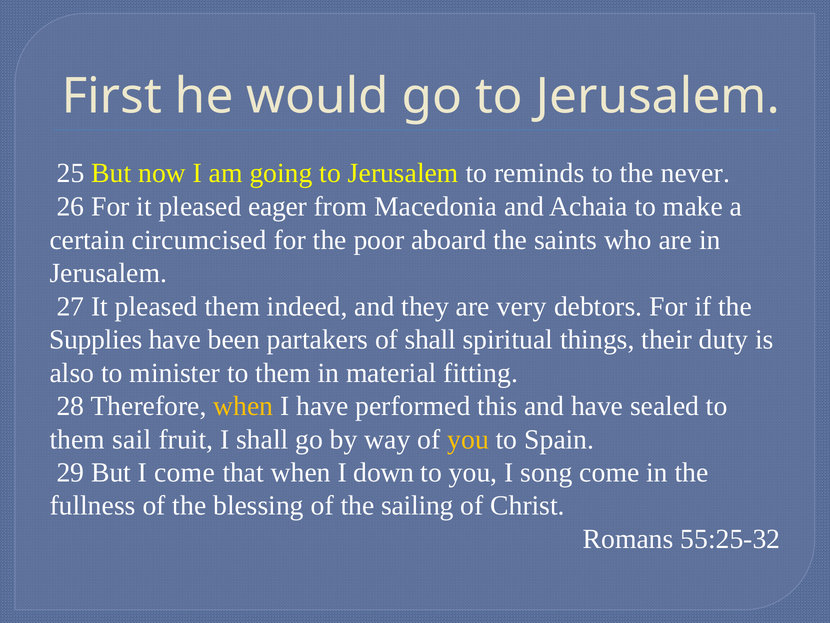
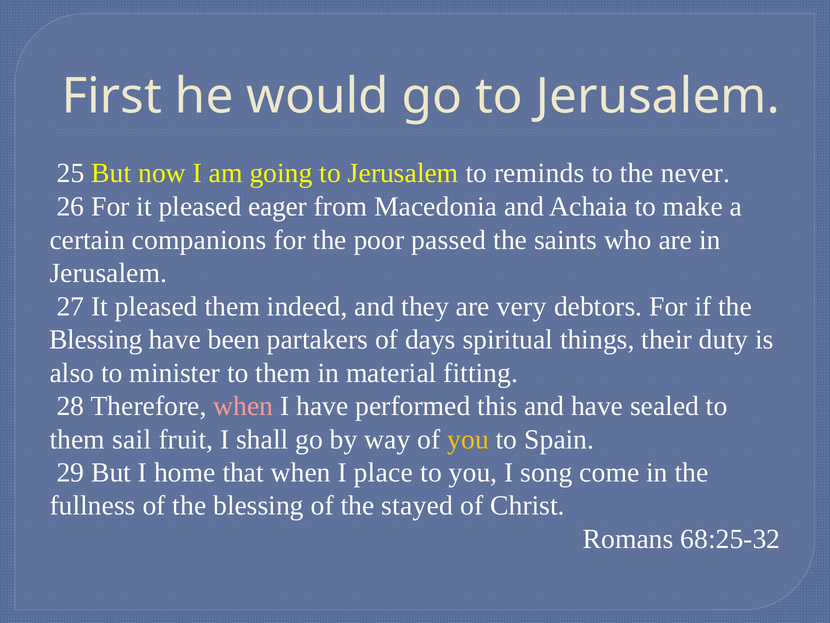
circumcised: circumcised -> companions (199, 240)
aboard: aboard -> passed (449, 240)
Supplies: Supplies -> Blessing (96, 339)
of shall: shall -> days (430, 339)
when colour: yellow -> pink (243, 406)
I come: come -> home (185, 472)
down: down -> place (384, 472)
sailing: sailing -> stayed (417, 505)
55:25-32: 55:25-32 -> 68:25-32 (730, 539)
